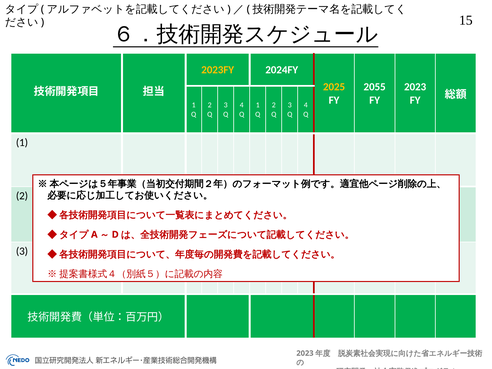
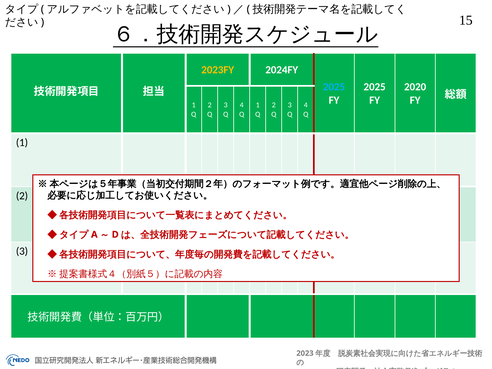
2025 colour: yellow -> light blue (334, 87)
2055: 2055 -> 2025 (375, 87)
2023: 2023 -> 2020 (415, 87)
